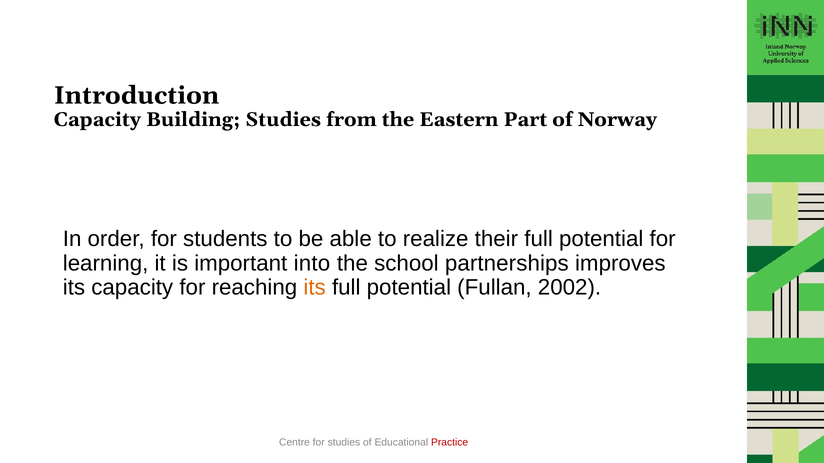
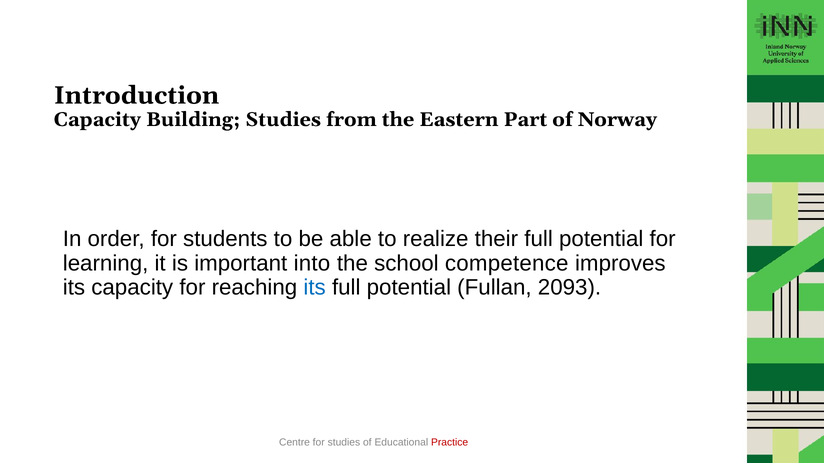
partnerships: partnerships -> competence (507, 263)
its colour: orange -> blue (315, 288)
2002: 2002 -> 2093 (569, 288)
